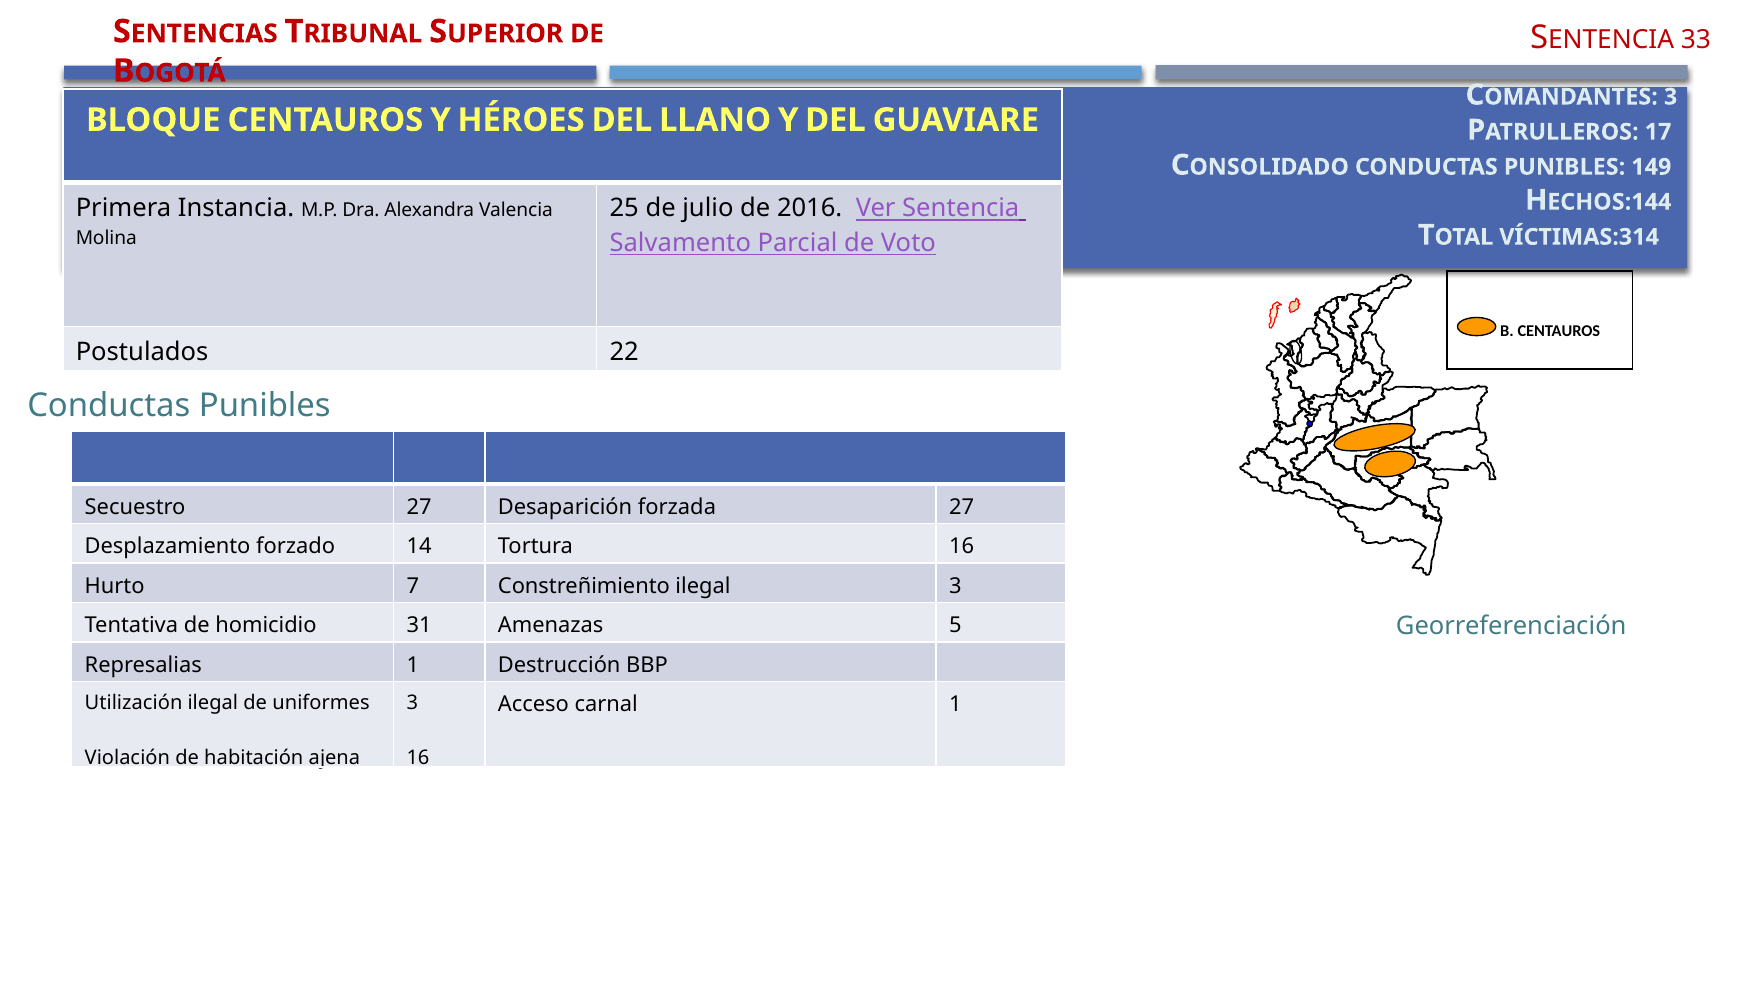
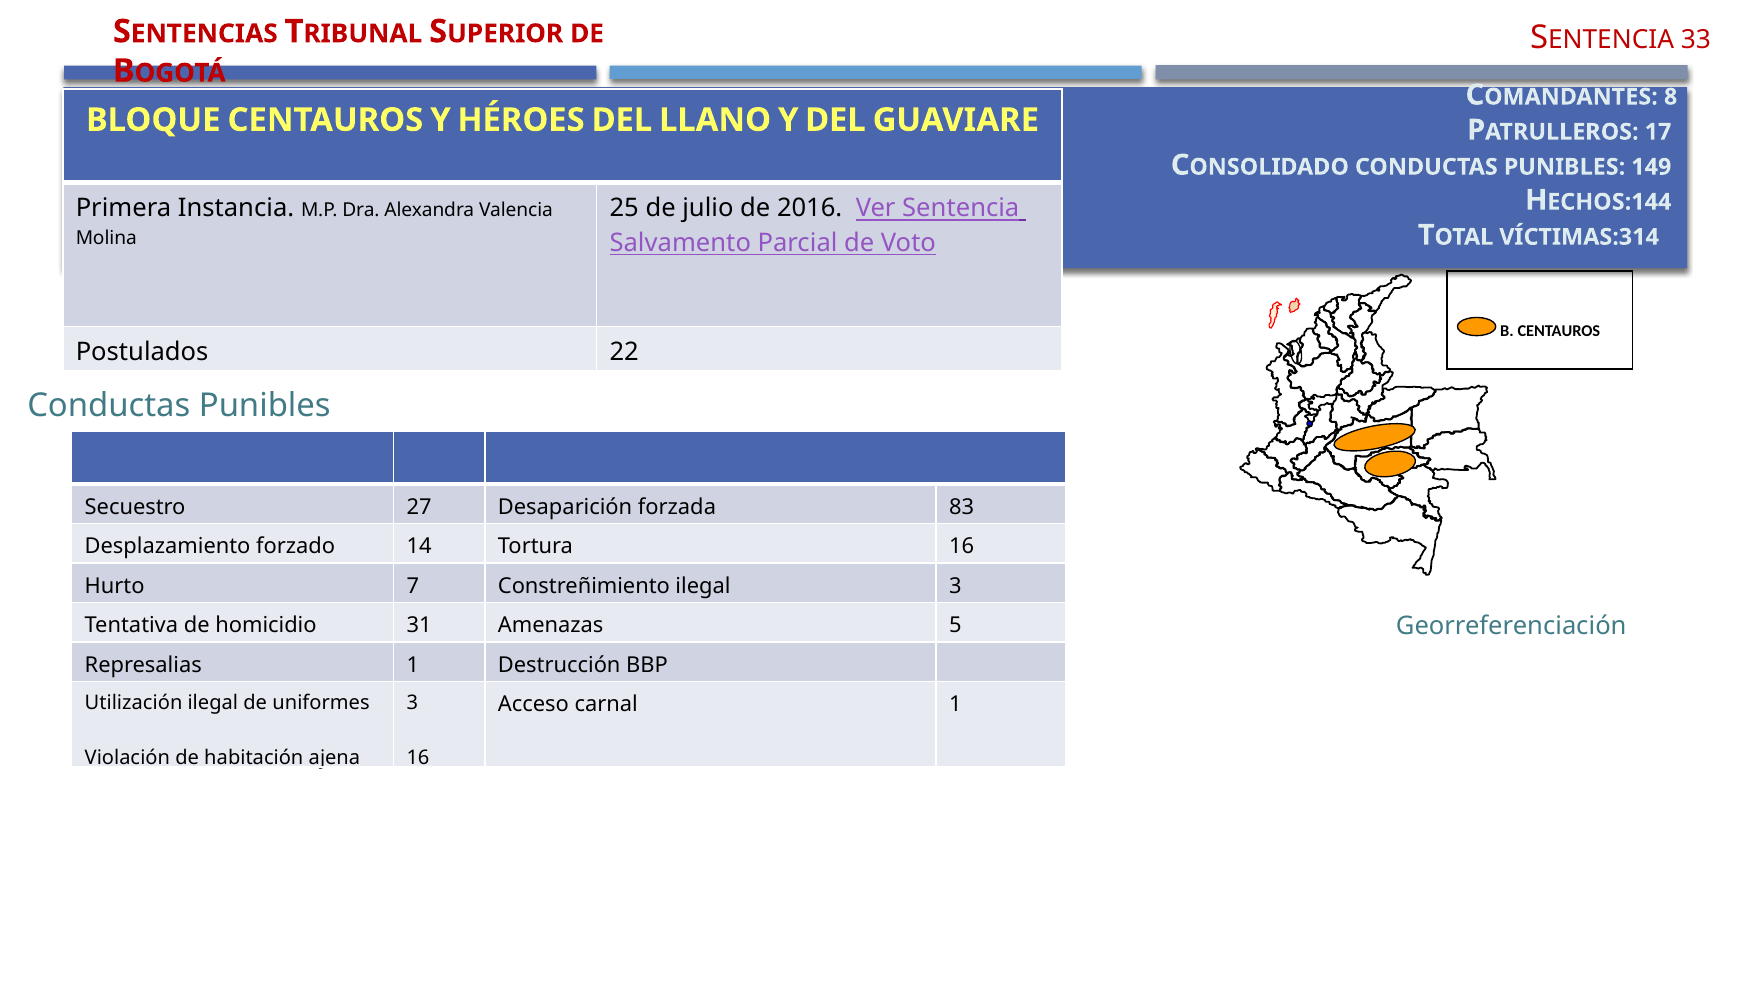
COMANDANTES 3: 3 -> 8 (1671, 97)
forzada 27: 27 -> 83 (962, 507)
